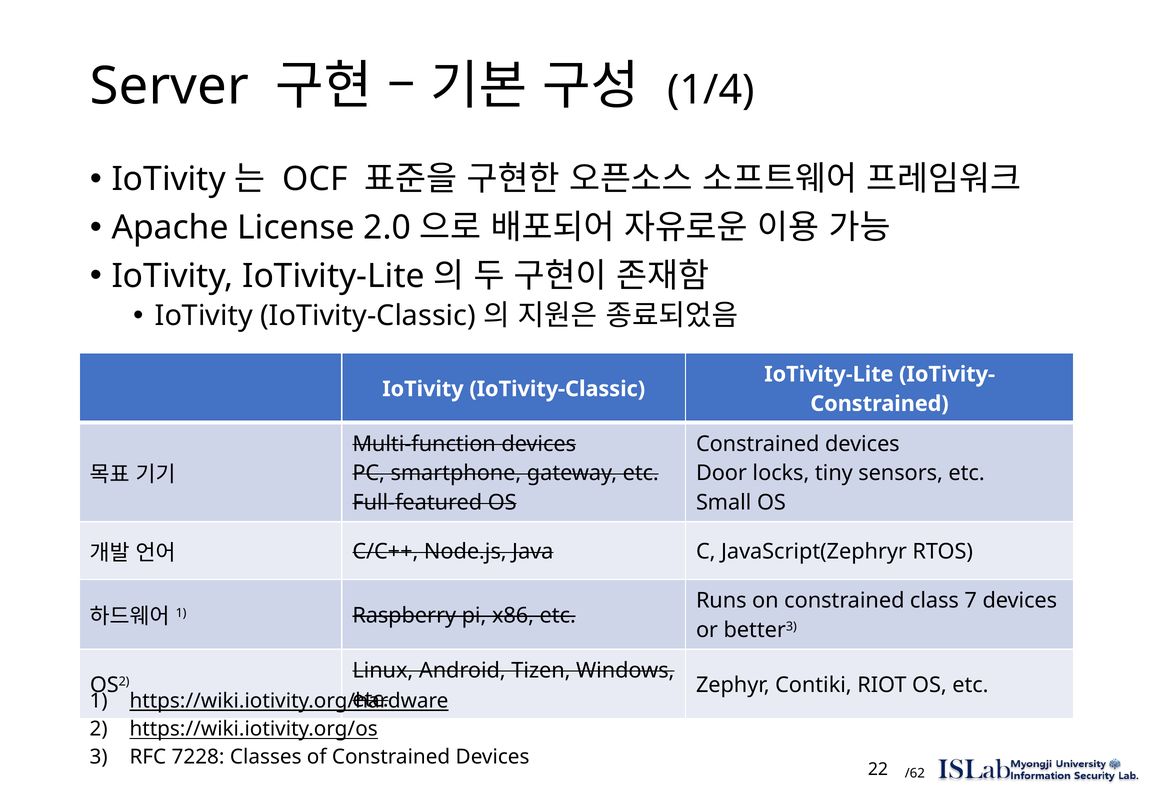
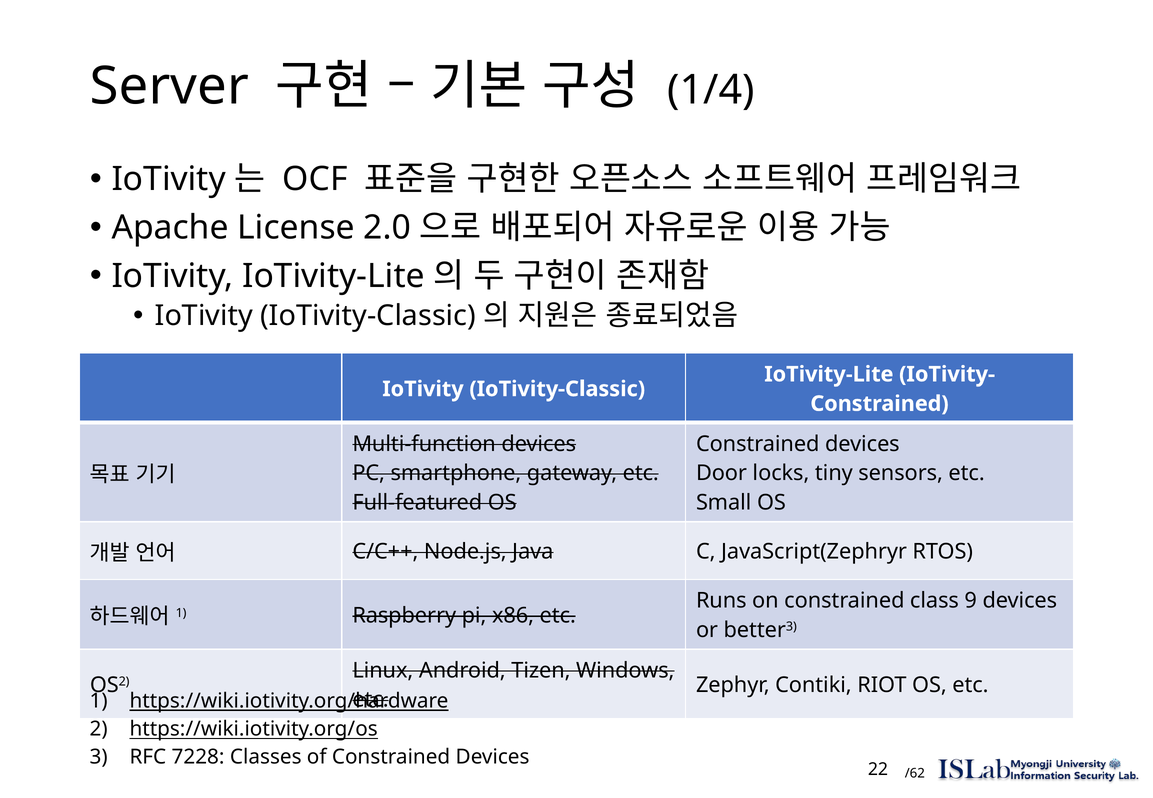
7: 7 -> 9 (971, 601)
